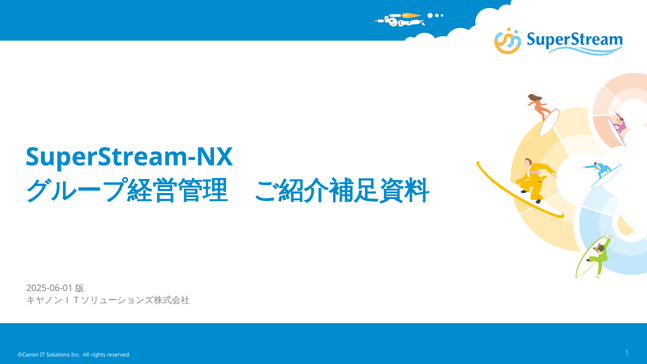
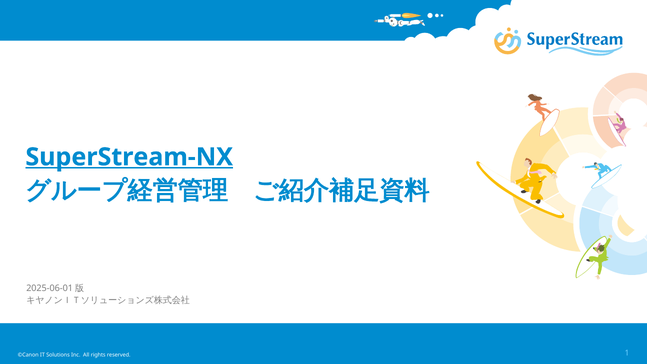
SuperStream-NX underline: none -> present (129, 157)
